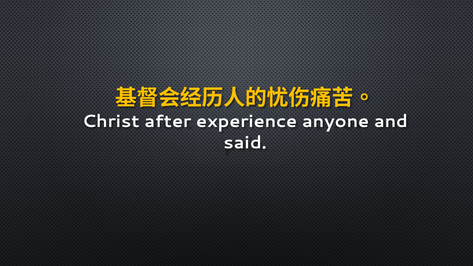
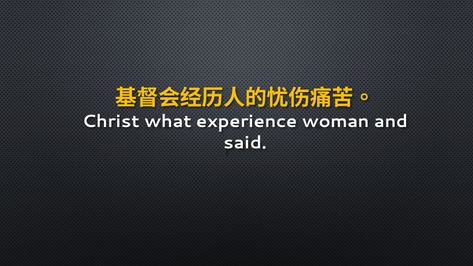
after: after -> what (168, 121)
anyone: anyone -> woman (336, 121)
